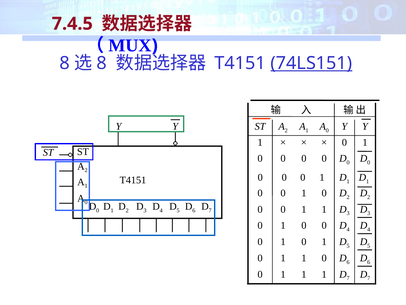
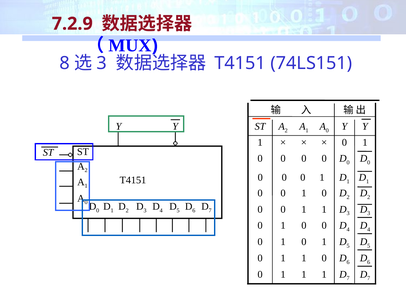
7.4.5: 7.4.5 -> 7.2.9 (72, 24)
8: 8 -> 3 (102, 63)
74LS151 underline: present -> none (311, 63)
